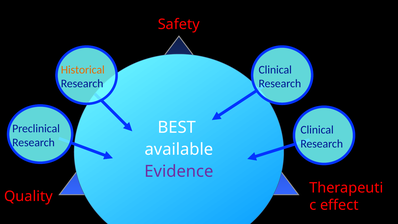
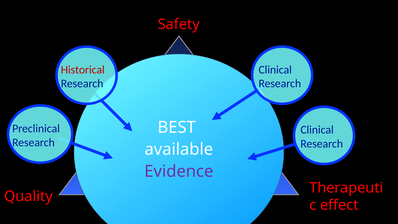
Historical colour: orange -> red (83, 70)
